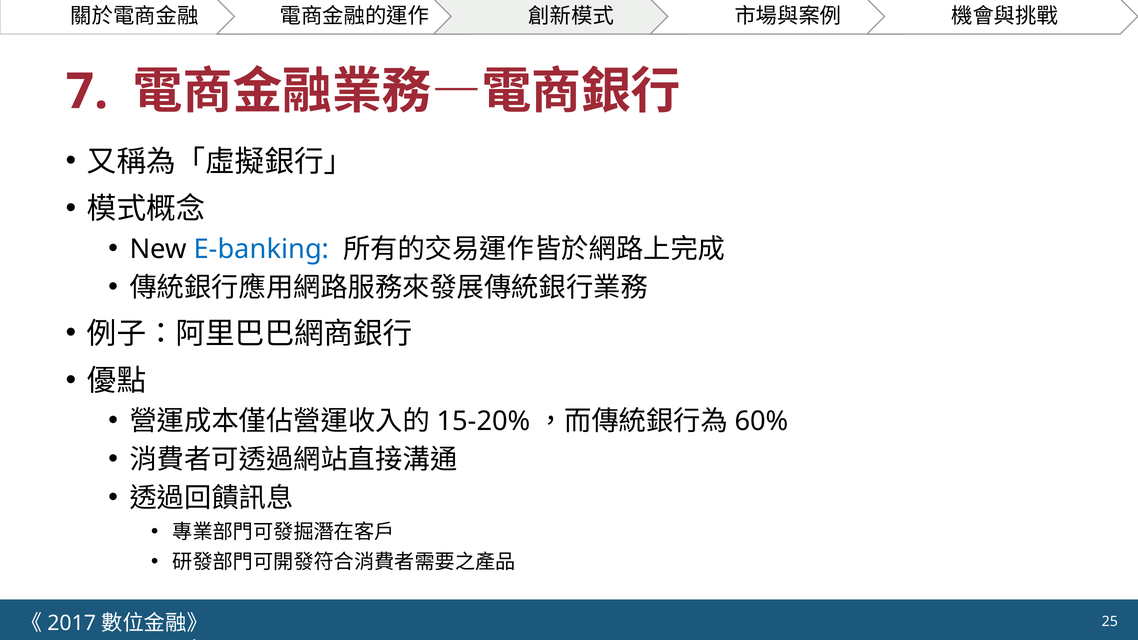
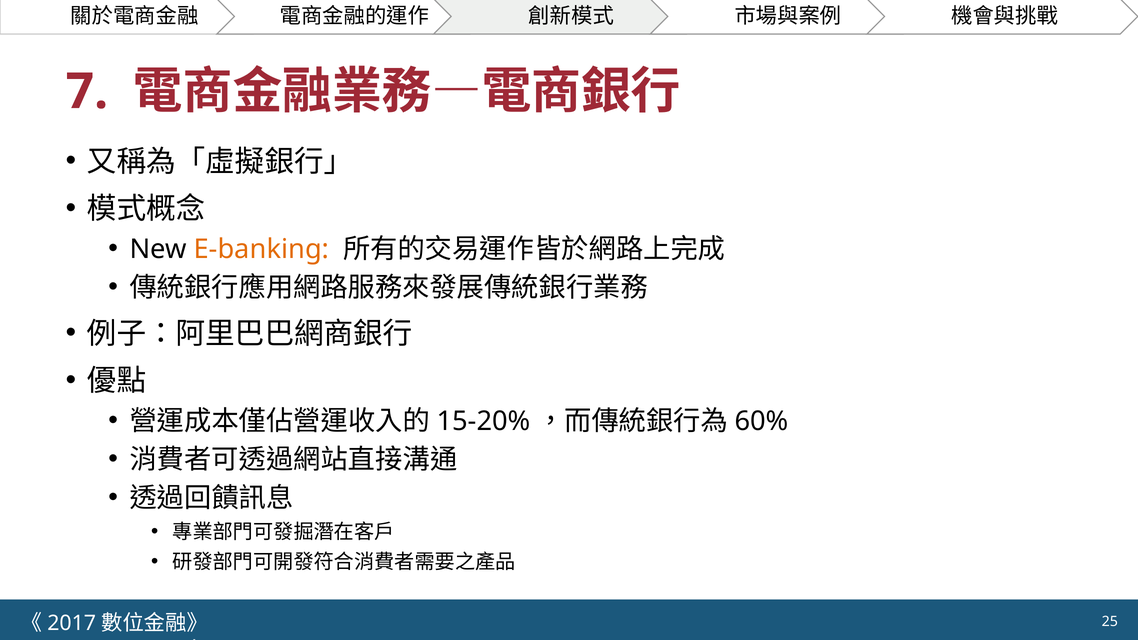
E-banking colour: blue -> orange (261, 249)
